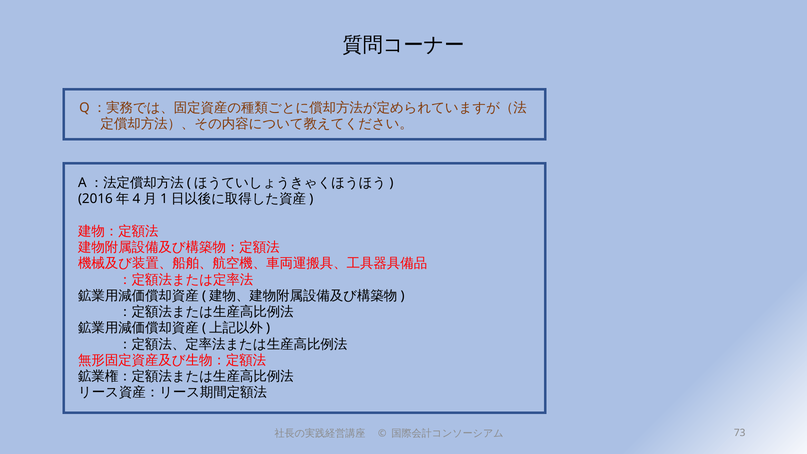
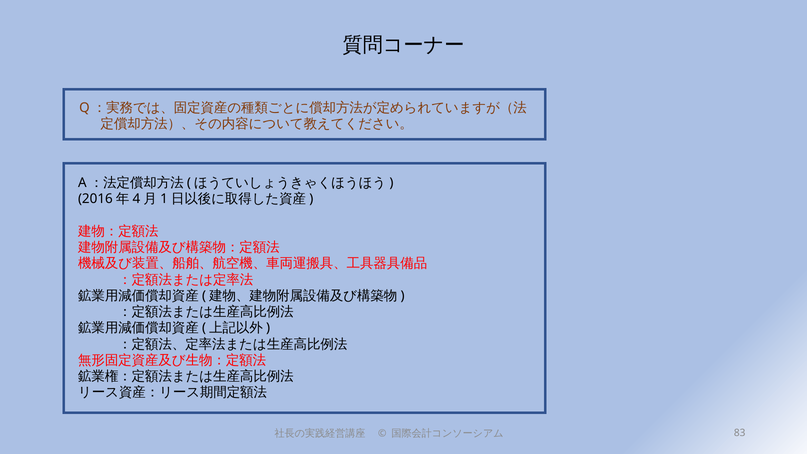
73: 73 -> 83 (740, 433)
